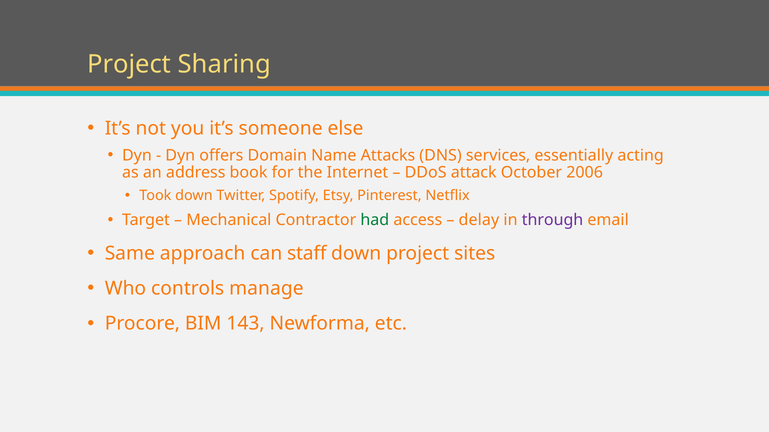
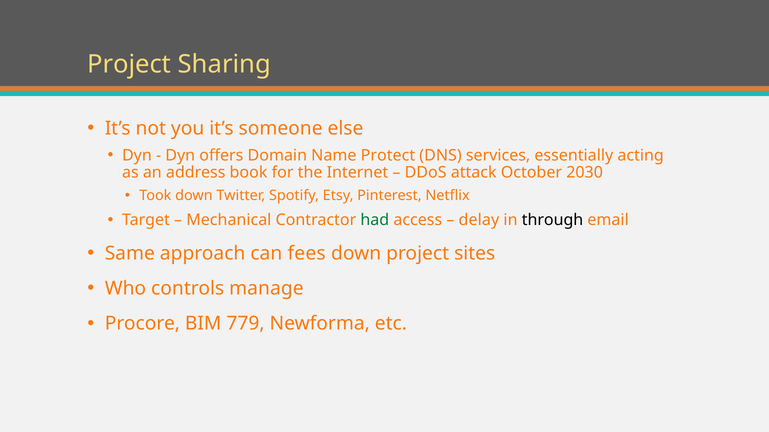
Attacks: Attacks -> Protect (388, 156)
2006: 2006 -> 2030 (585, 173)
through colour: purple -> black (553, 220)
staff: staff -> fees (307, 254)
143: 143 -> 779 (245, 324)
